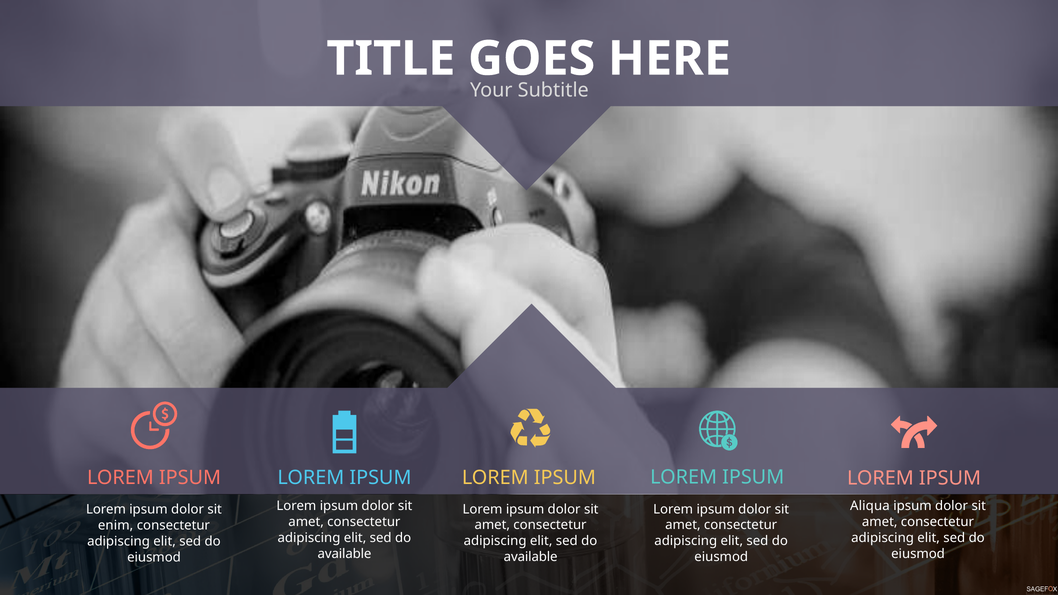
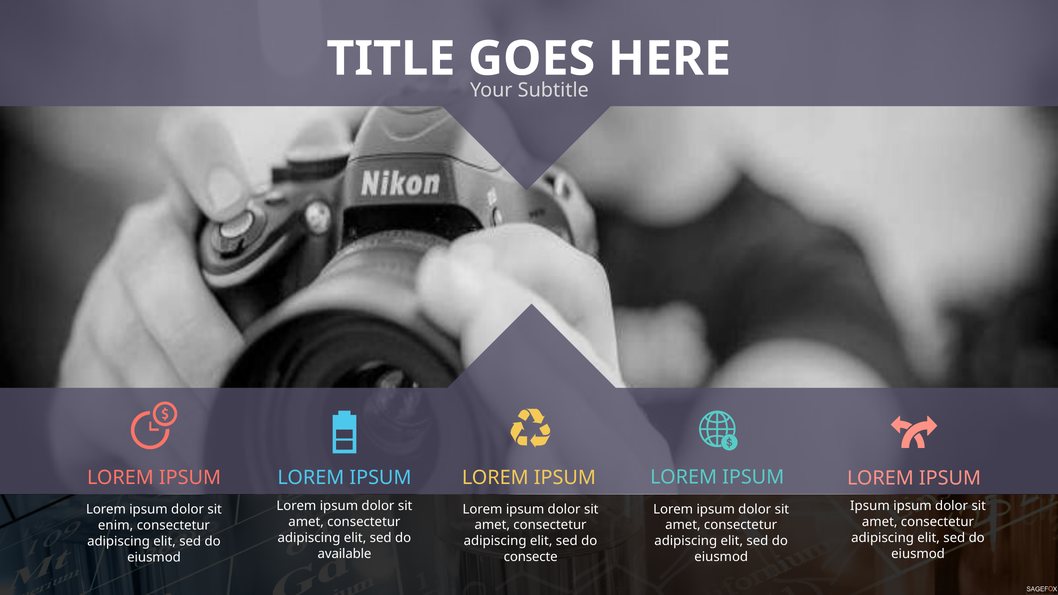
Aliqua: Aliqua -> Ipsum (870, 506)
available: available -> consecte (531, 557)
